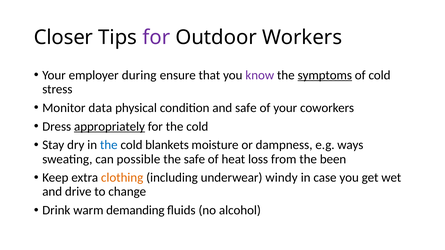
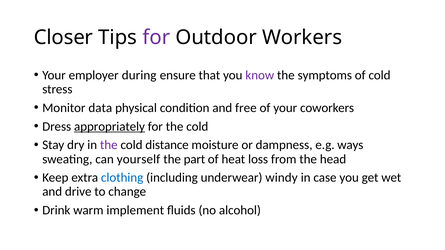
symptoms underline: present -> none (325, 75)
and safe: safe -> free (246, 108)
the colour: blue -> purple (109, 145)
blankets: blankets -> distance (167, 145)
possible: possible -> yourself (138, 159)
the safe: safe -> part (194, 159)
been: been -> head (333, 159)
clothing colour: orange -> blue (122, 178)
demanding: demanding -> implement (135, 211)
